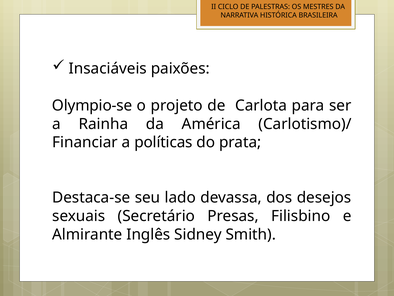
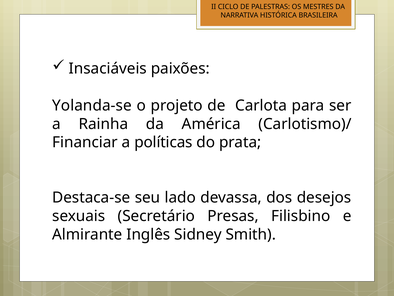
Olympio-se: Olympio-se -> Yolanda-se (92, 105)
